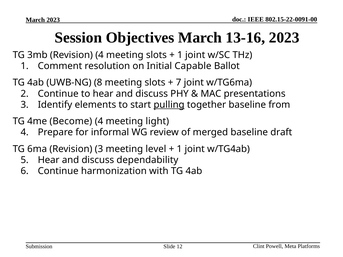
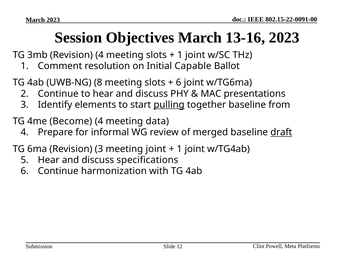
7: 7 -> 6 (179, 83)
light: light -> data (157, 121)
draft underline: none -> present (281, 132)
meeting level: level -> joint (156, 149)
dependability: dependability -> specifications (147, 160)
